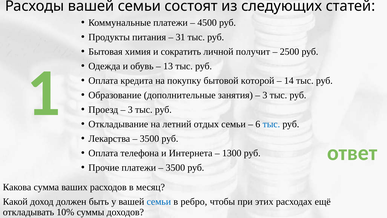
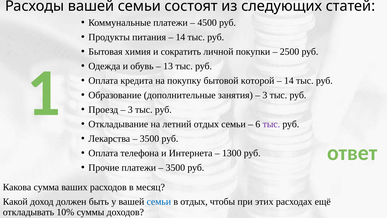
31: 31 -> 14 (180, 37)
получит: получит -> покупки (253, 52)
тыс colour: blue -> purple (271, 124)
в ребро: ребро -> отдых (194, 201)
